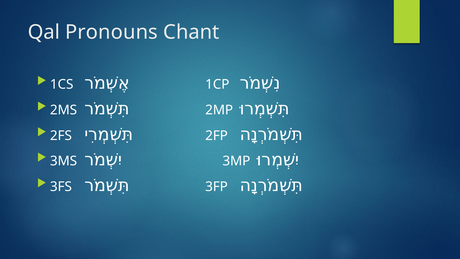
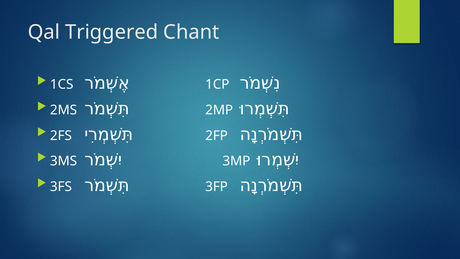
Pronouns: Pronouns -> Triggered (112, 32)
